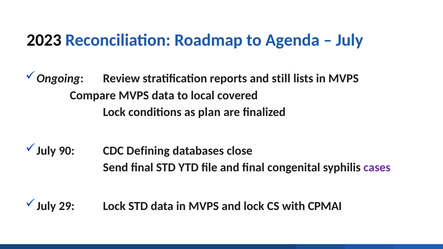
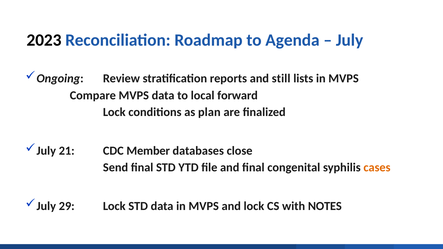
covered: covered -> forward (238, 95)
90: 90 -> 21 (67, 151)
Defining: Defining -> Member (148, 151)
cases colour: purple -> orange (377, 168)
CPMAI: CPMAI -> NOTES (325, 206)
